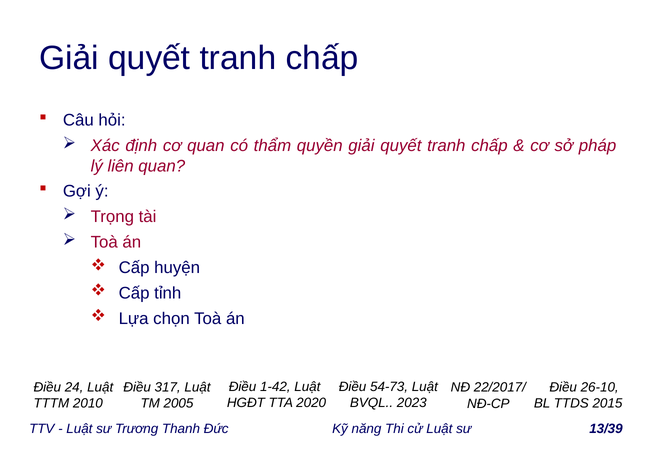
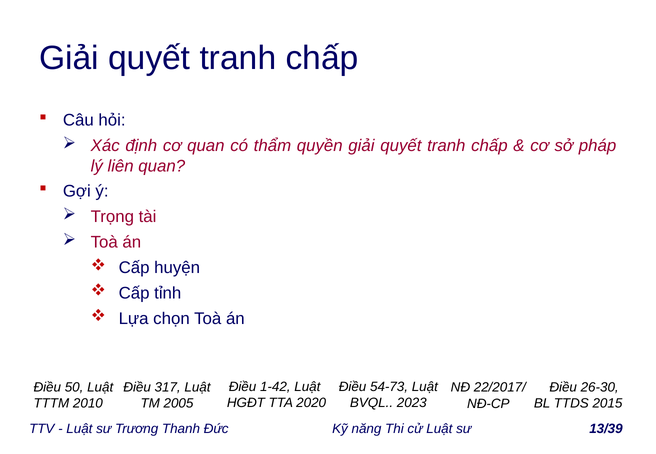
24: 24 -> 50 (74, 387)
26-10: 26-10 -> 26-30 (600, 387)
